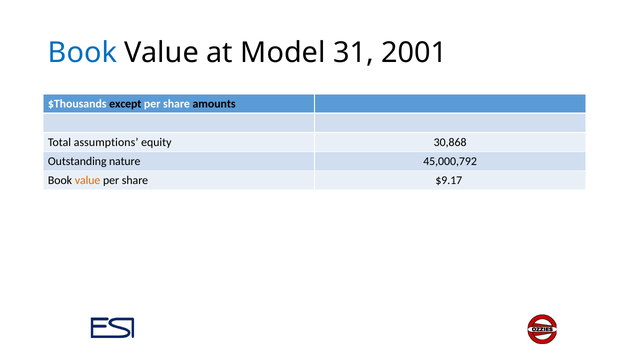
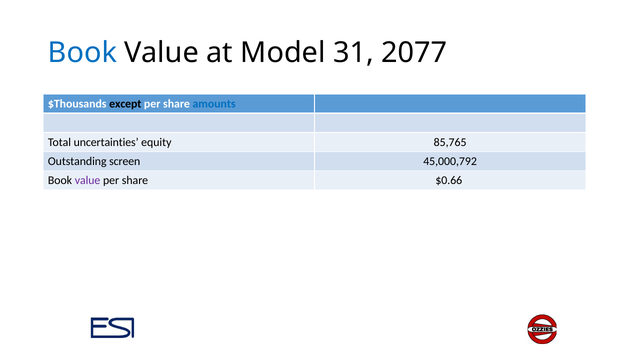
2001: 2001 -> 2077 (414, 53)
amounts colour: black -> blue (214, 104)
assumptions: assumptions -> uncertainties (106, 142)
30,868: 30,868 -> 85,765 (450, 142)
nature: nature -> screen (125, 161)
value colour: orange -> purple (88, 180)
$9.17: $9.17 -> $0.66 (449, 180)
